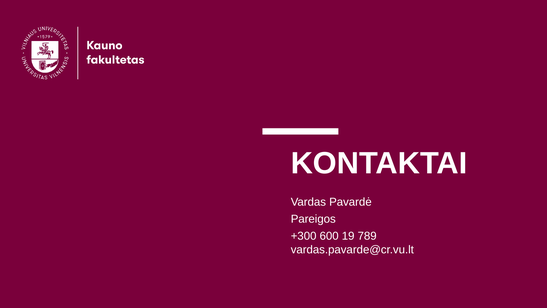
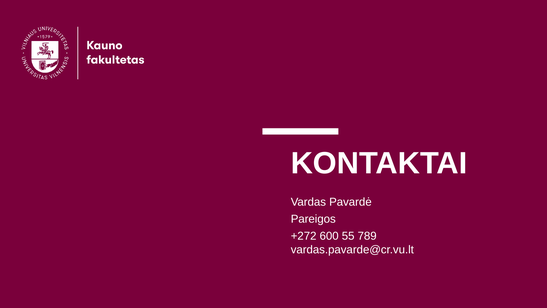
+300: +300 -> +272 (304, 236)
19: 19 -> 55 (348, 236)
